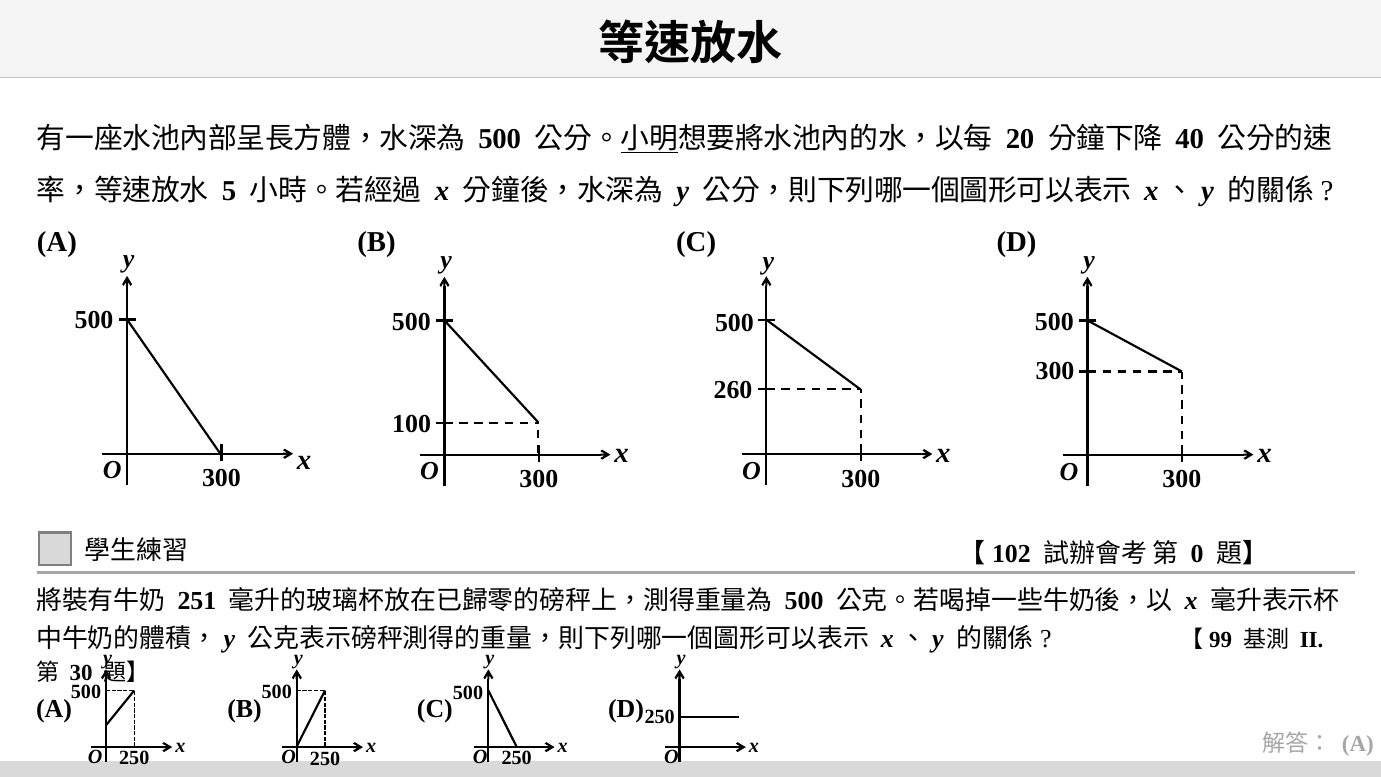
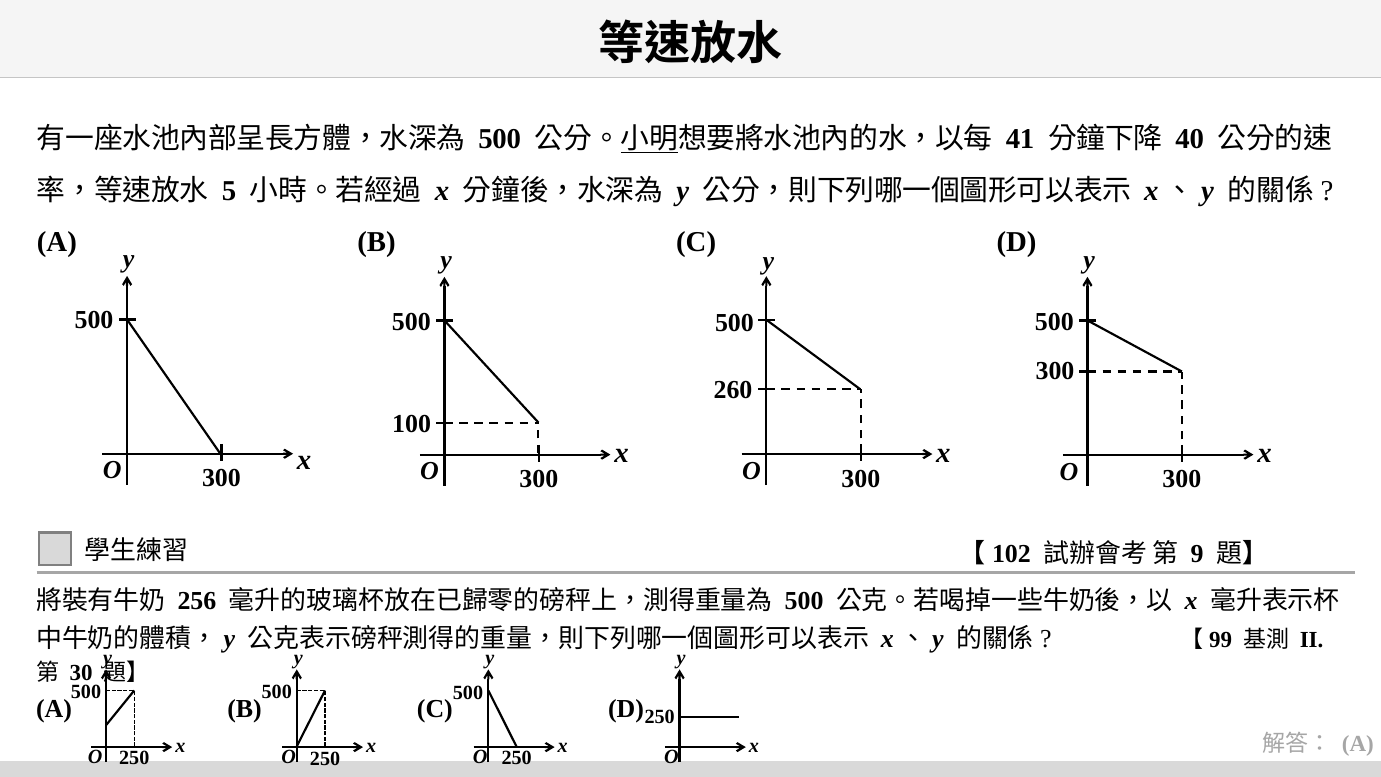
20: 20 -> 41 (1020, 139)
0: 0 -> 9 (1197, 554)
251: 251 -> 256 (197, 601)
